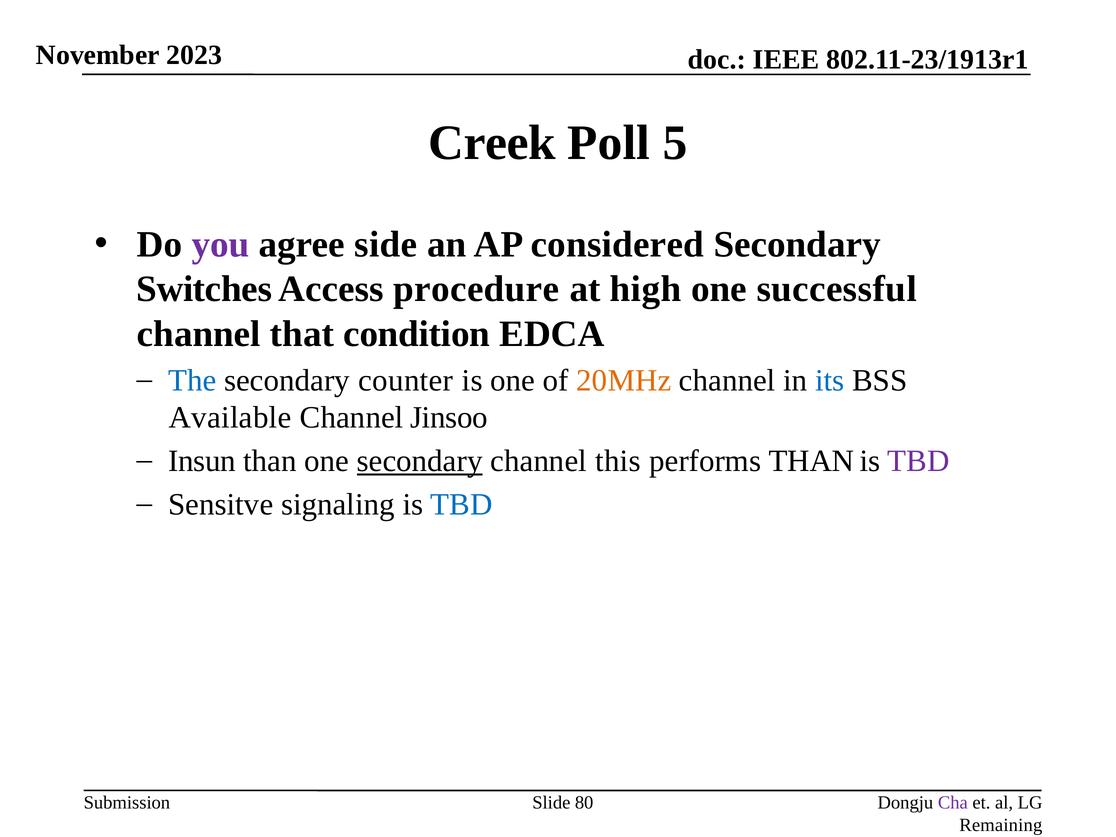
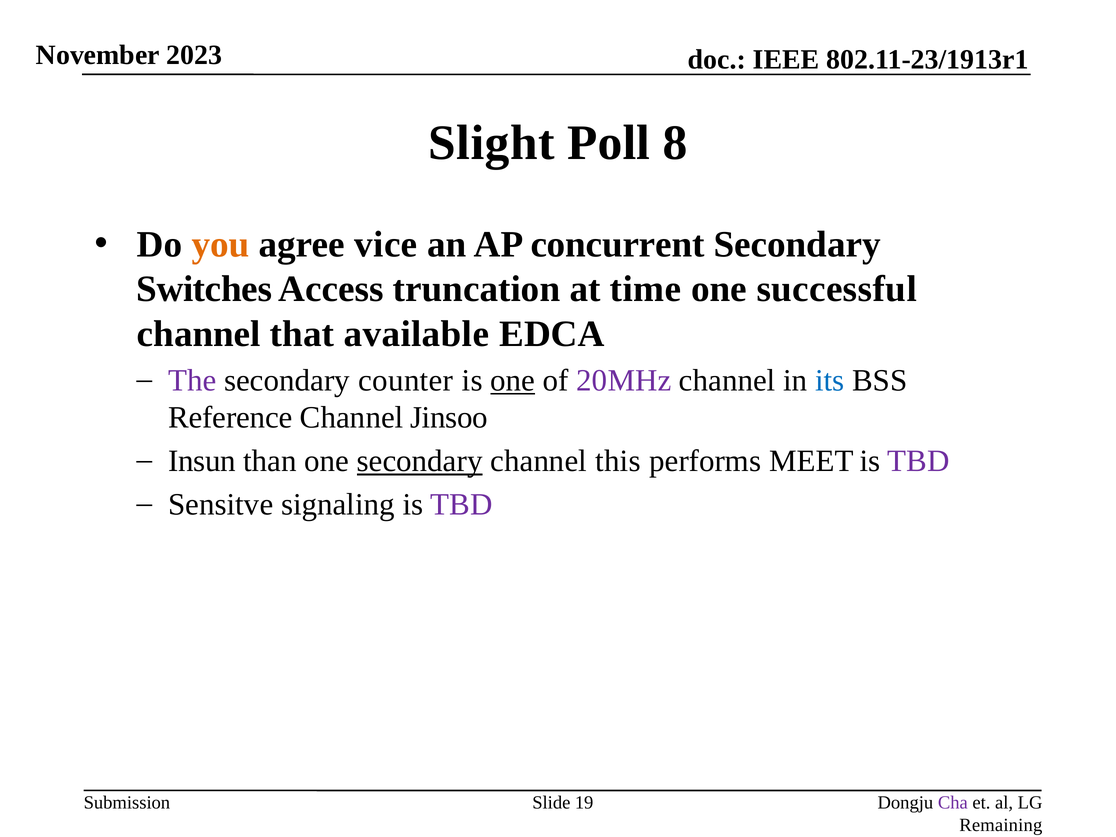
Creek: Creek -> Slight (491, 143)
5: 5 -> 8 (675, 143)
you colour: purple -> orange (220, 244)
side: side -> vice (386, 244)
considered: considered -> concurrent (618, 244)
procedure: procedure -> truncation (476, 289)
high: high -> time (646, 289)
condition: condition -> available (416, 334)
The colour: blue -> purple (192, 380)
one underline: none -> present (513, 380)
20MHz colour: orange -> purple (624, 380)
Available: Available -> Reference (230, 418)
performs THAN: THAN -> MEET (811, 461)
TBD colour: blue -> purple (461, 504)
80: 80 -> 19 (584, 803)
